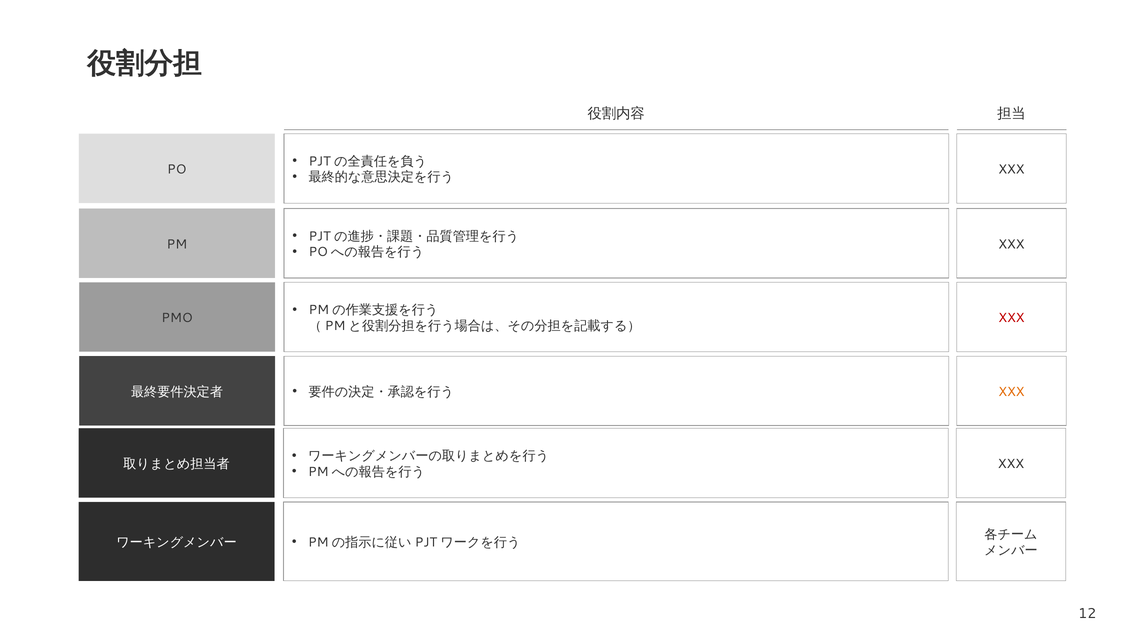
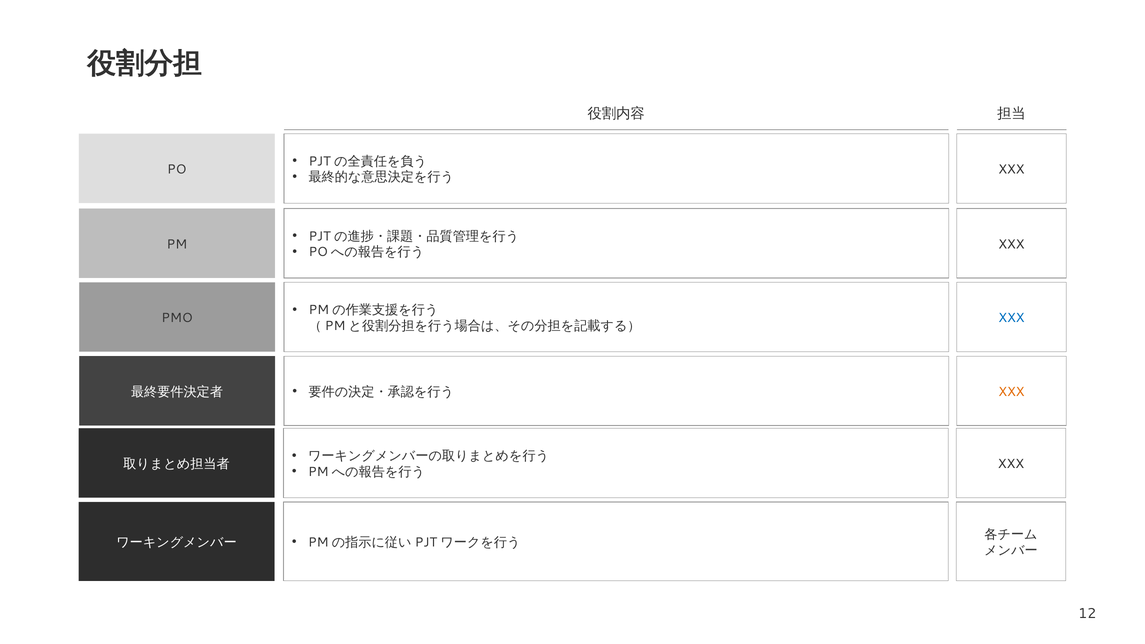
XXX colour: red -> blue (1011, 318)
